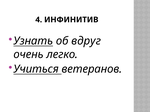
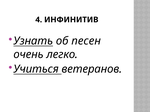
вдруг: вдруг -> песен (86, 41)
